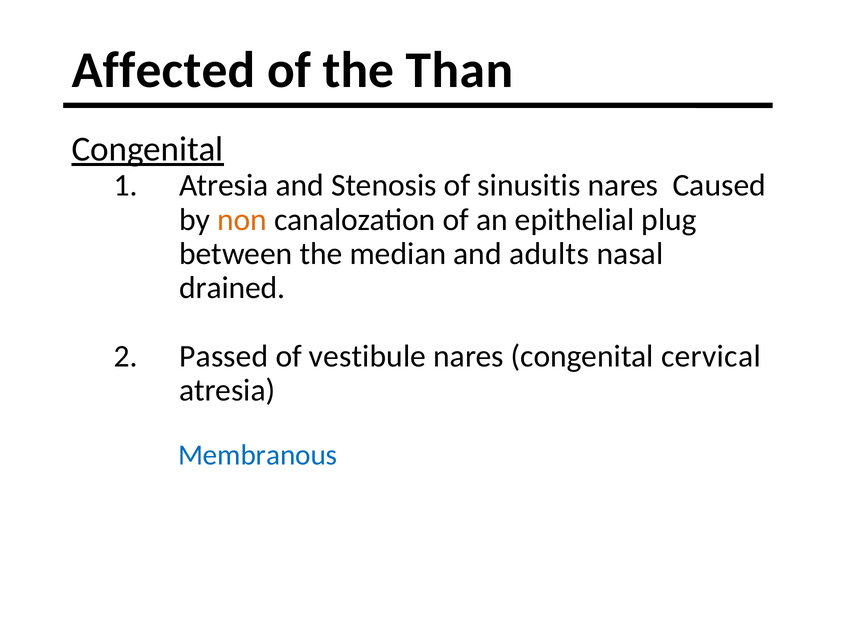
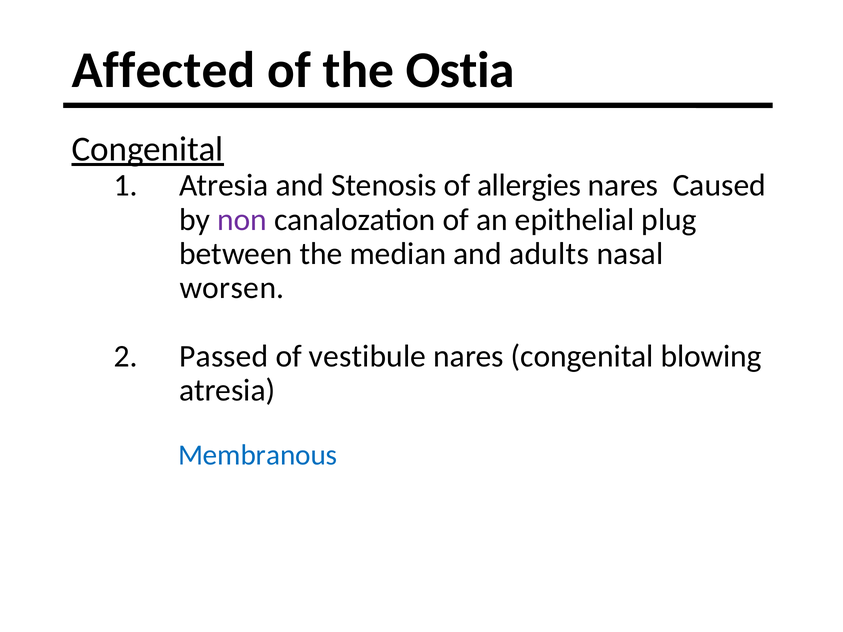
Than: Than -> Ostia (460, 70)
sinusitis: sinusitis -> allergies (529, 186)
non colour: orange -> purple (242, 220)
drained: drained -> worsen (232, 288)
cervical: cervical -> blowing (711, 356)
